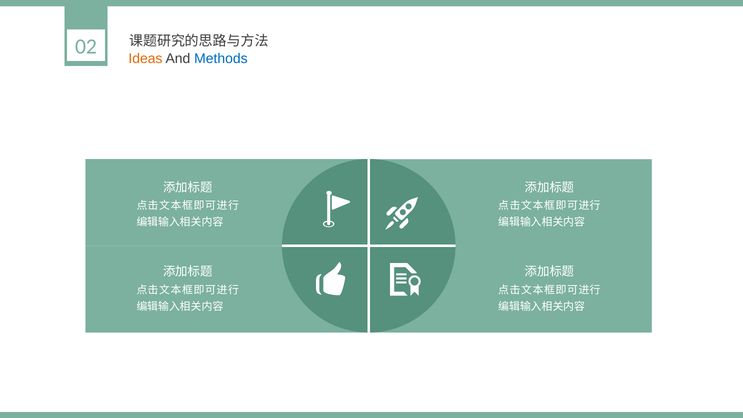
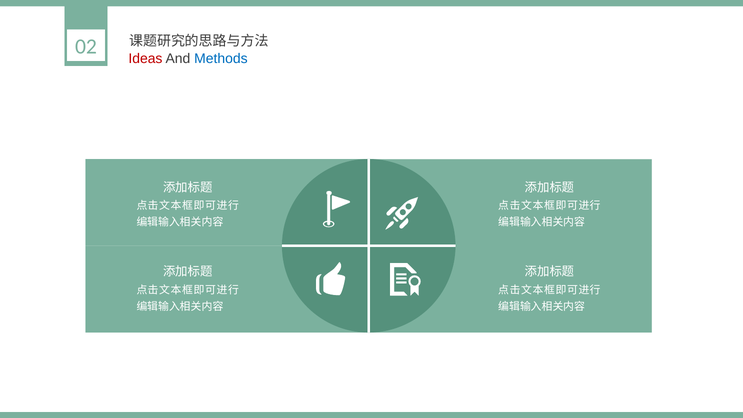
Ideas colour: orange -> red (145, 59)
